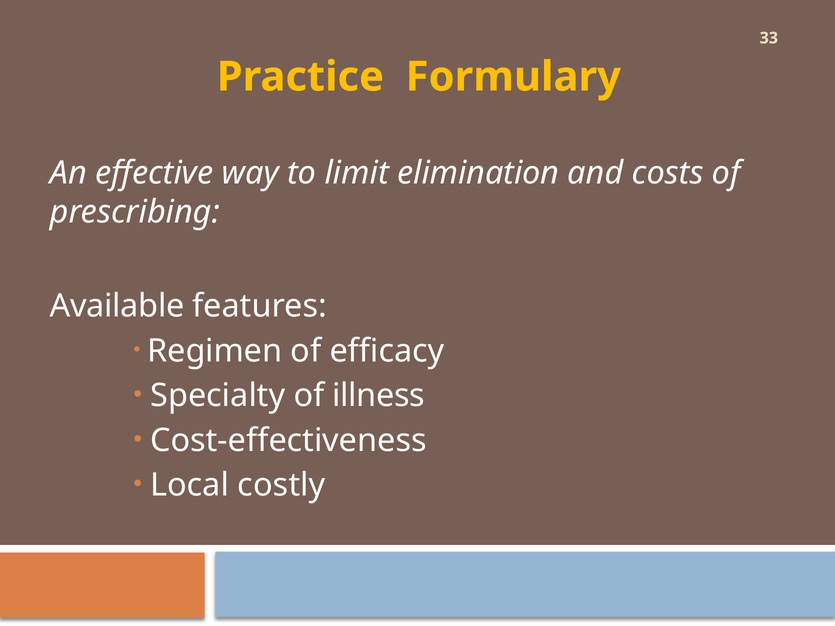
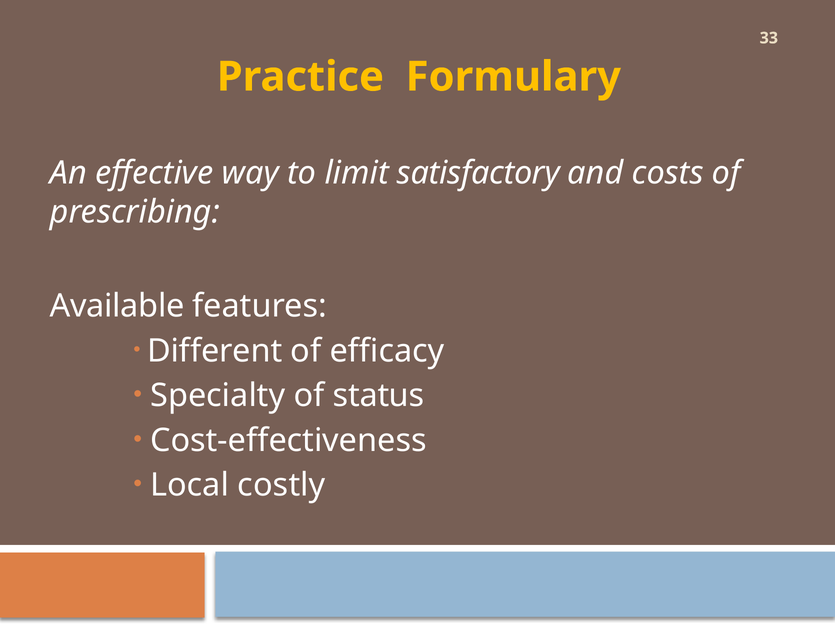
elimination: elimination -> satisfactory (478, 173)
Regimen: Regimen -> Different (215, 351)
illness: illness -> status (379, 396)
